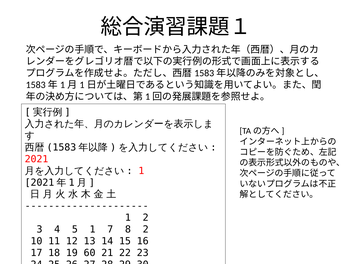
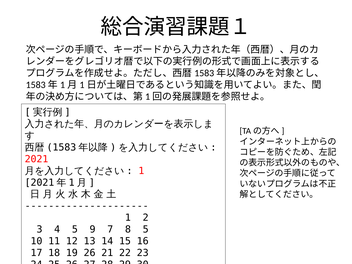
5 1: 1 -> 9 (93, 229)
8 2: 2 -> 5 (146, 229)
19 60: 60 -> 26 (90, 253)
